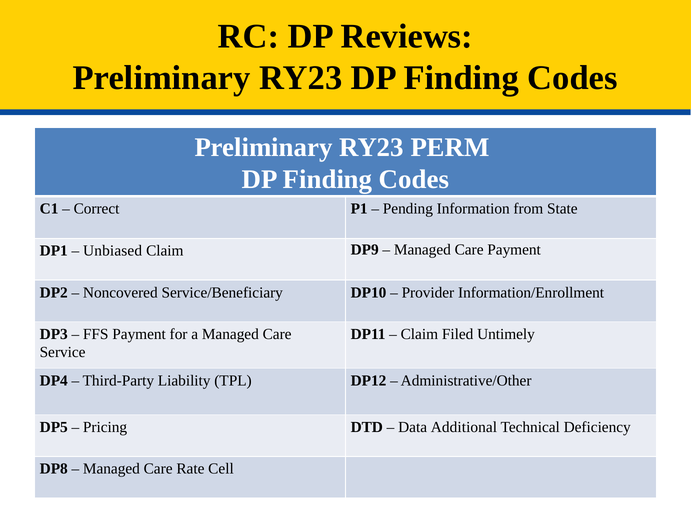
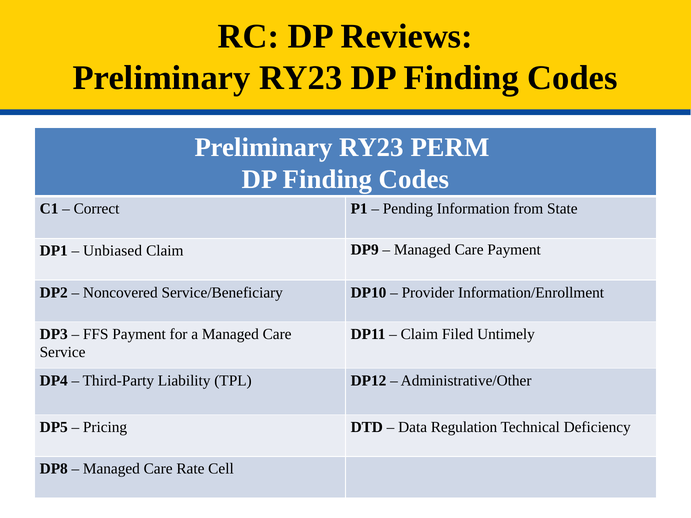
Additional: Additional -> Regulation (464, 427)
